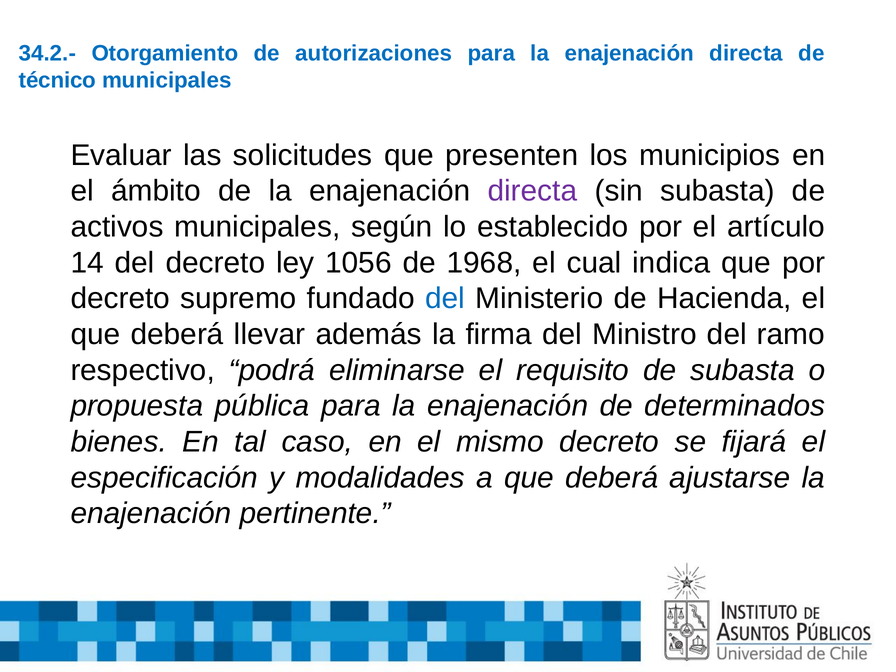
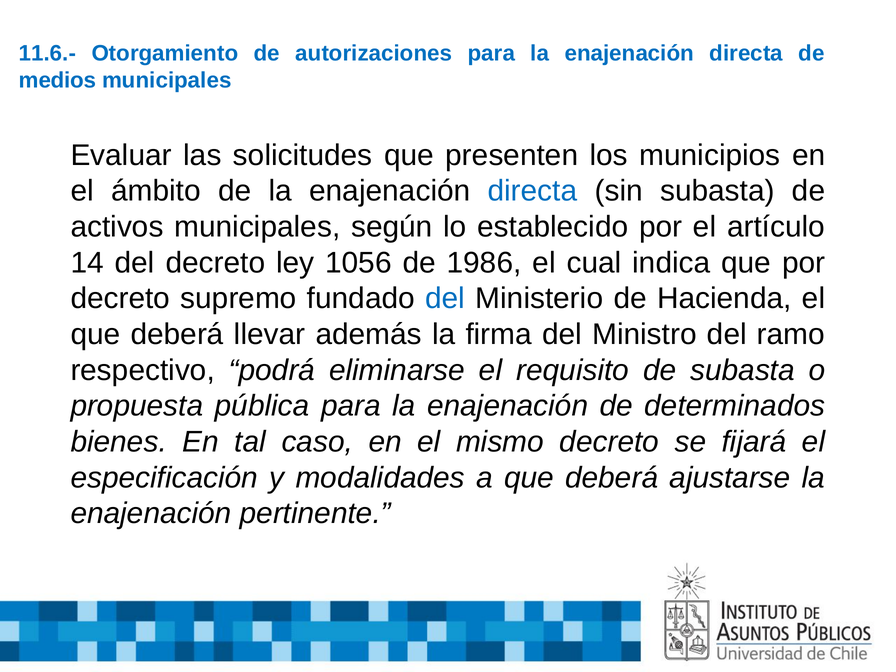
34.2.-: 34.2.- -> 11.6.- (47, 53)
técnico: técnico -> medios (58, 80)
directa colour: purple -> blue (532, 191)
1968: 1968 -> 1986 (484, 263)
